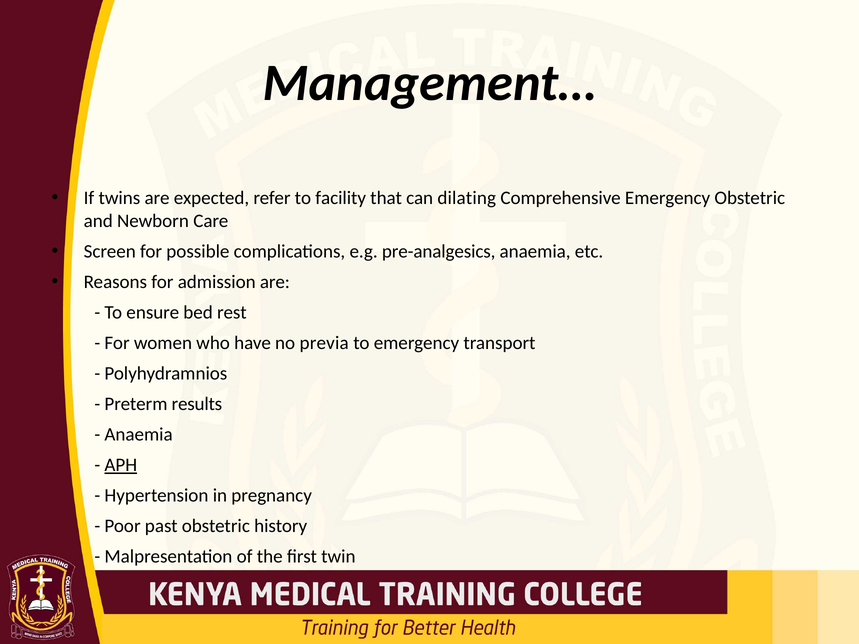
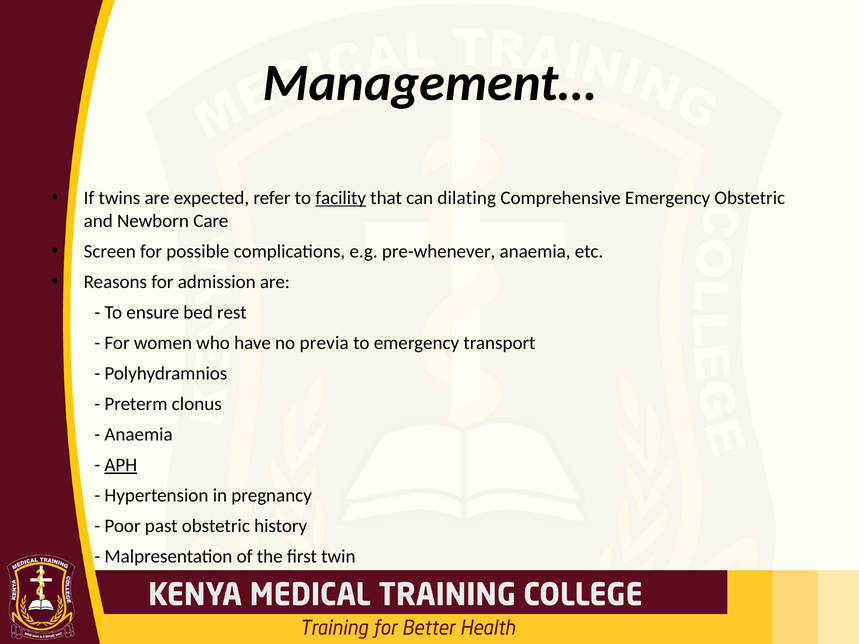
facility underline: none -> present (341, 198)
pre-analgesics: pre-analgesics -> pre-whenever (439, 251)
results: results -> clonus (197, 404)
